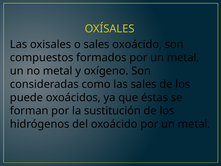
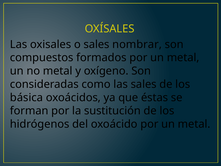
sales oxoácido: oxoácido -> nombrar (137, 44)
puede: puede -> básica (27, 97)
